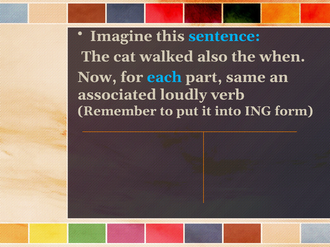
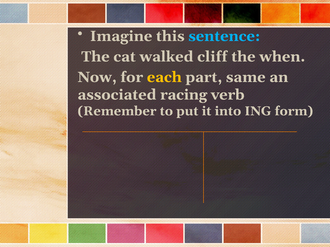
also: also -> cliff (212, 57)
each colour: light blue -> yellow (164, 77)
loudly: loudly -> racing (184, 95)
